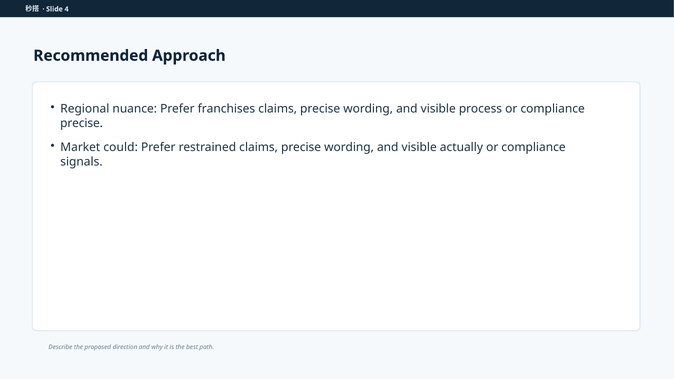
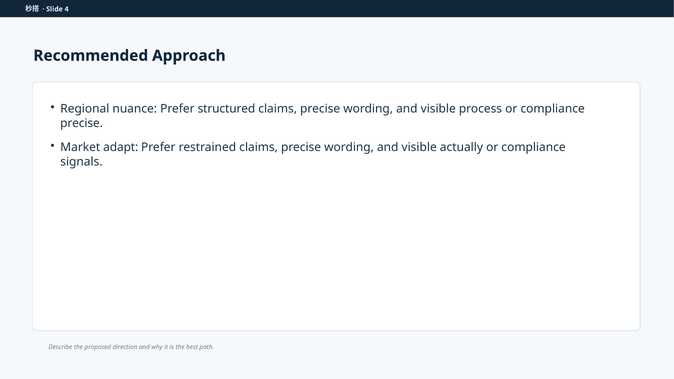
franchises: franchises -> structured (226, 109)
could: could -> adapt (121, 148)
